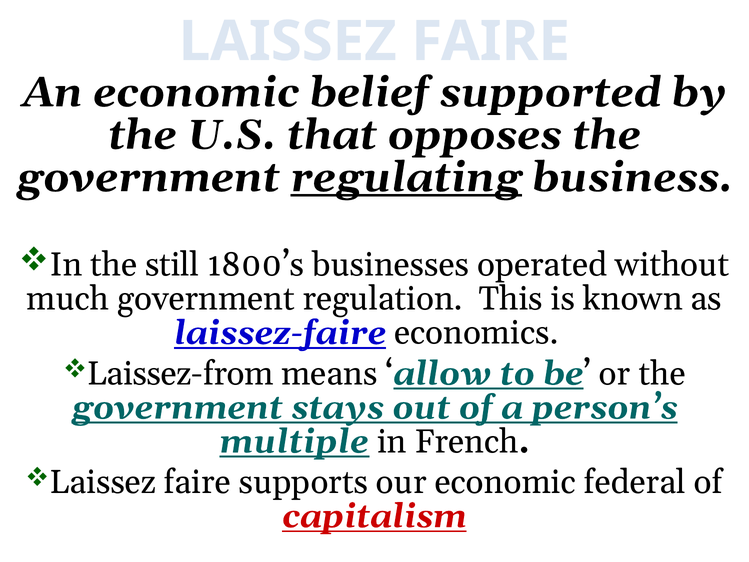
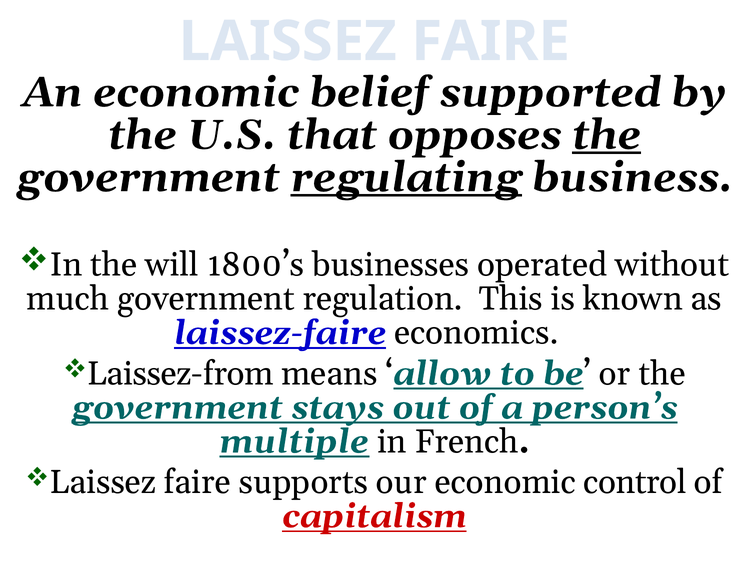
the underline: none -> present (607, 135)
still: still -> will (172, 265)
federal: federal -> control (635, 482)
